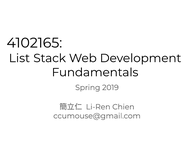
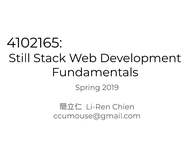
List: List -> Still (19, 58)
